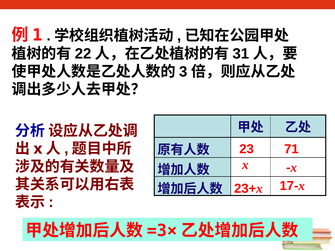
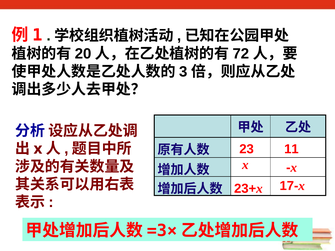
22: 22 -> 20 (83, 54)
31: 31 -> 72 (241, 54)
71: 71 -> 11 (291, 149)
